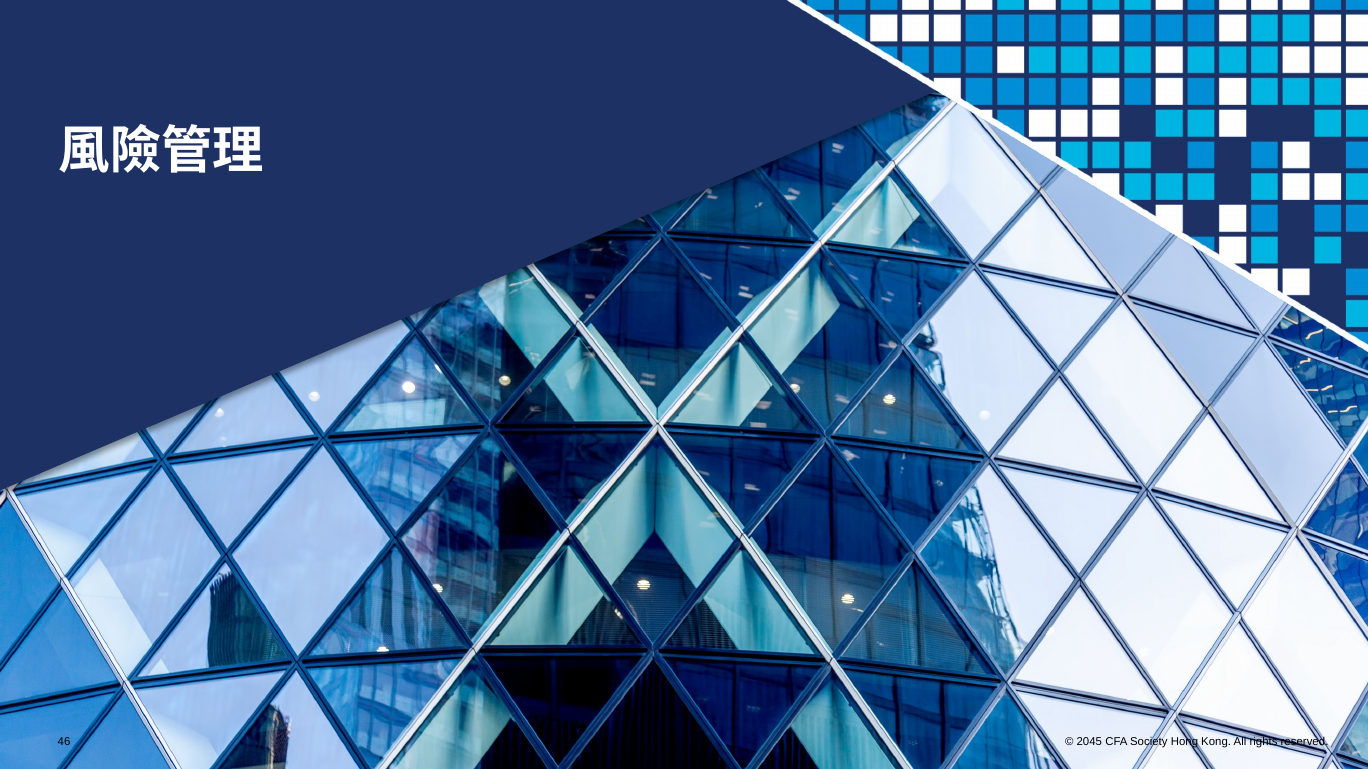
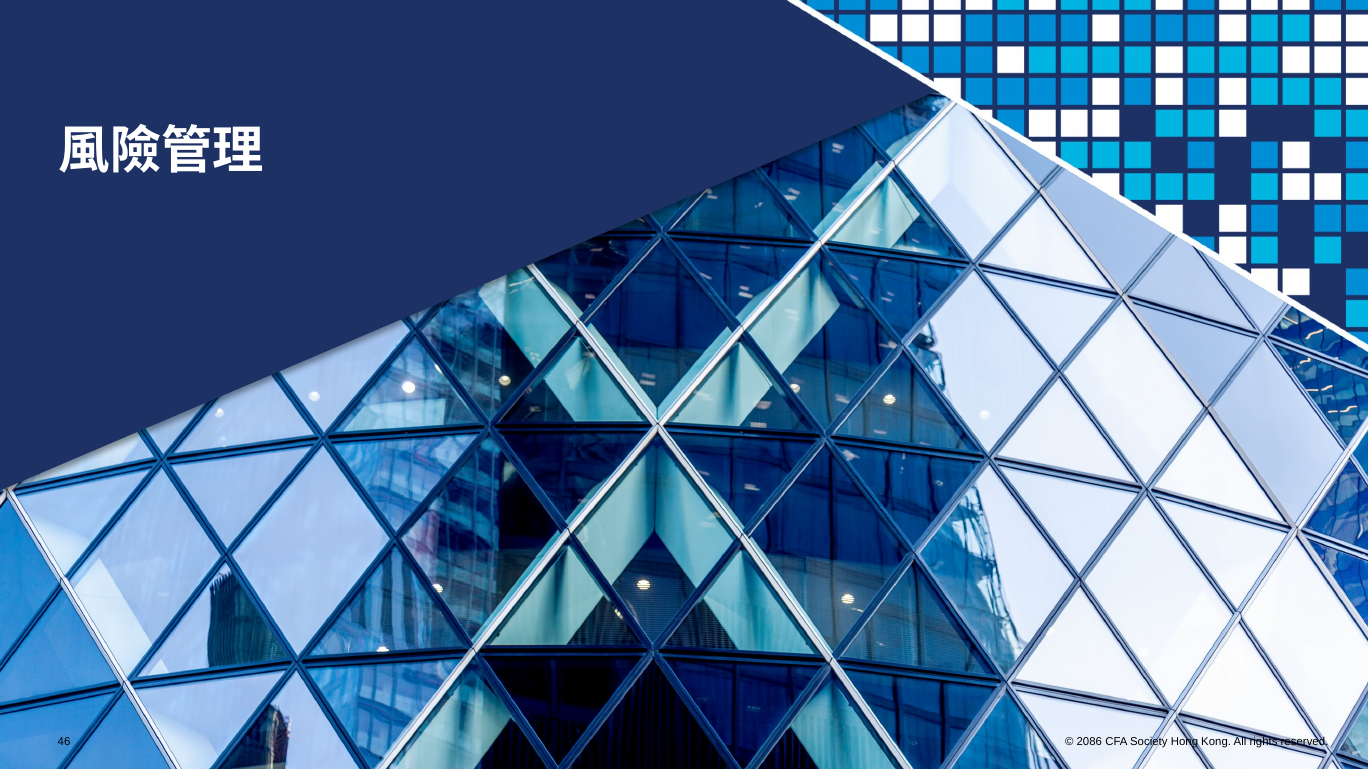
2045: 2045 -> 2086 (1089, 742)
